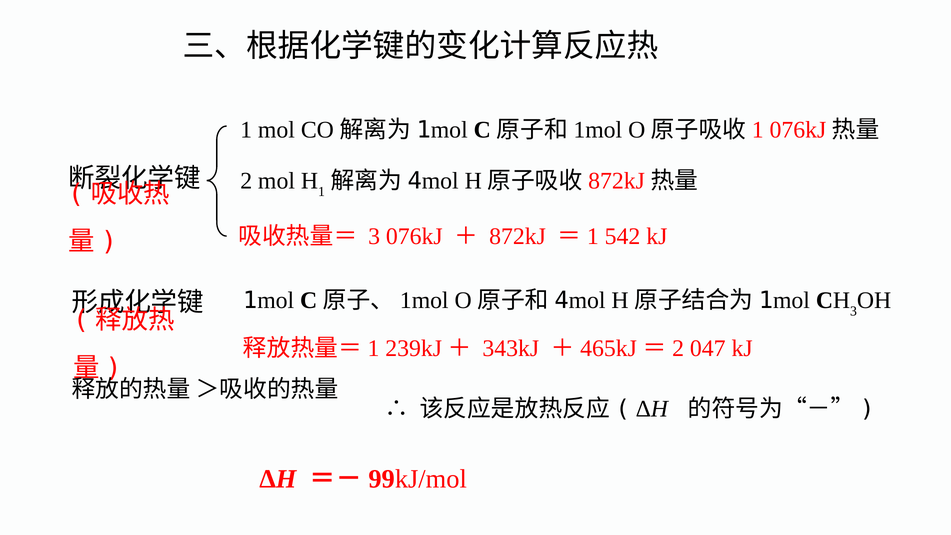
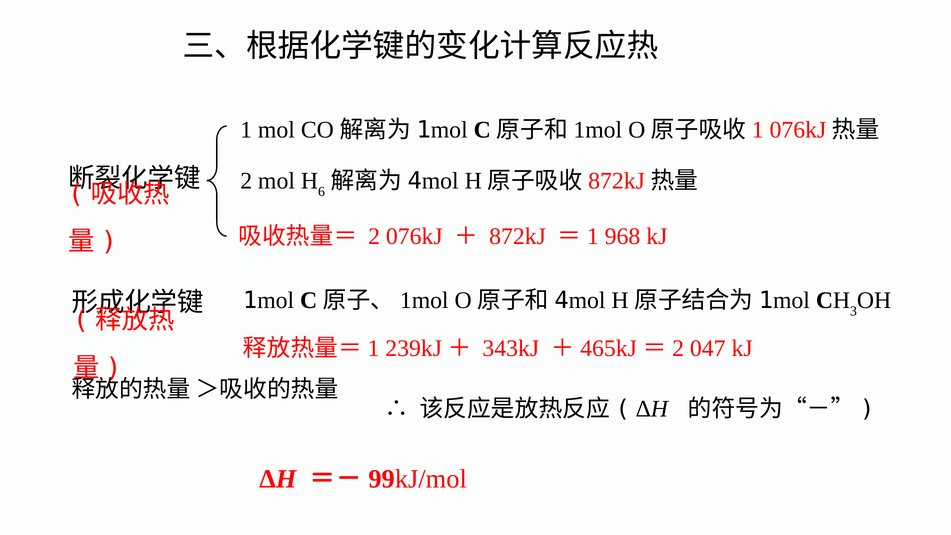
1: 1 -> 6 (321, 192)
3: 3 -> 2 (374, 236)
542: 542 -> 968 (622, 236)
